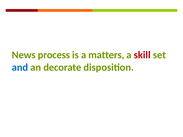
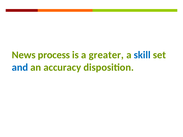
matters: matters -> greater (106, 55)
skill colour: red -> blue (142, 55)
decorate: decorate -> accuracy (62, 68)
